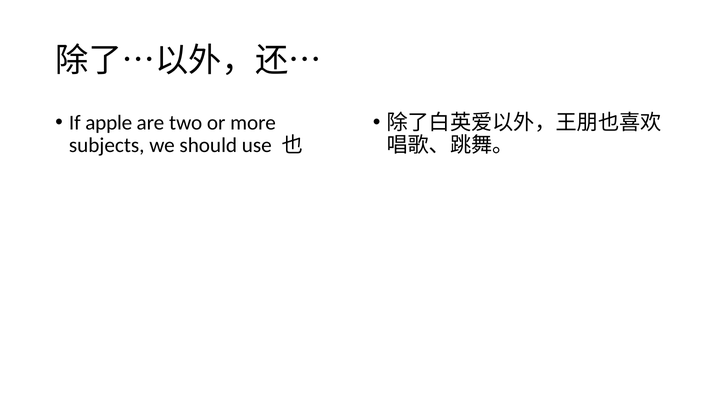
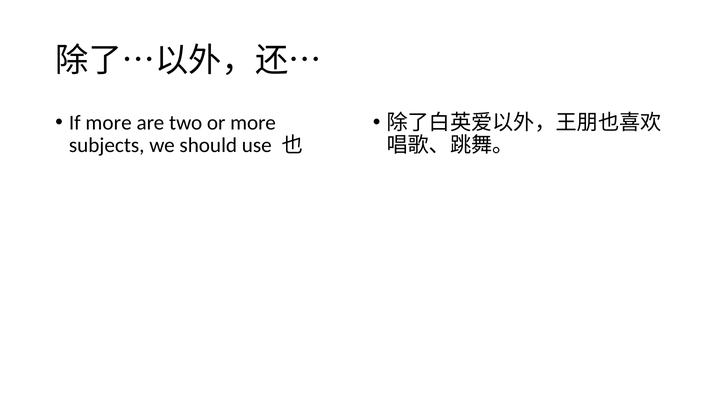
If apple: apple -> more (109, 123)
